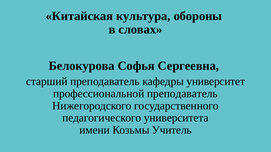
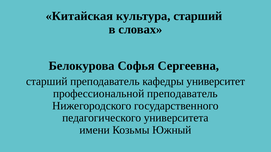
культура обороны: обороны -> старший (198, 16)
Учитель: Учитель -> Южный (172, 130)
